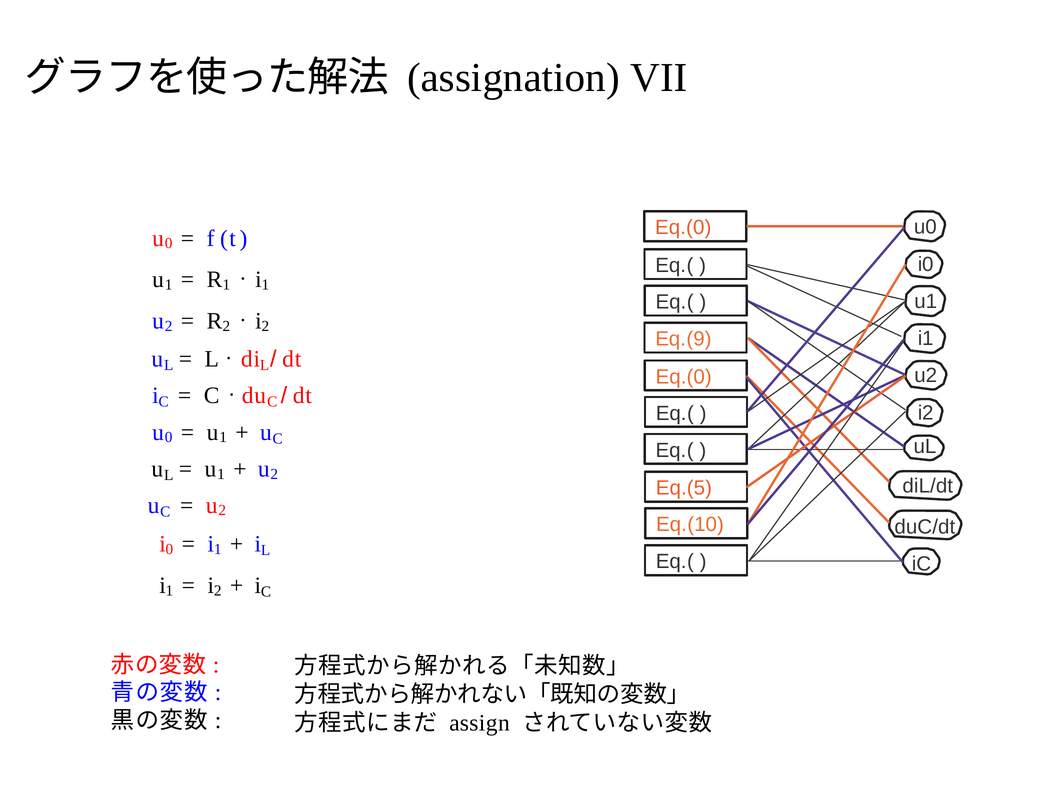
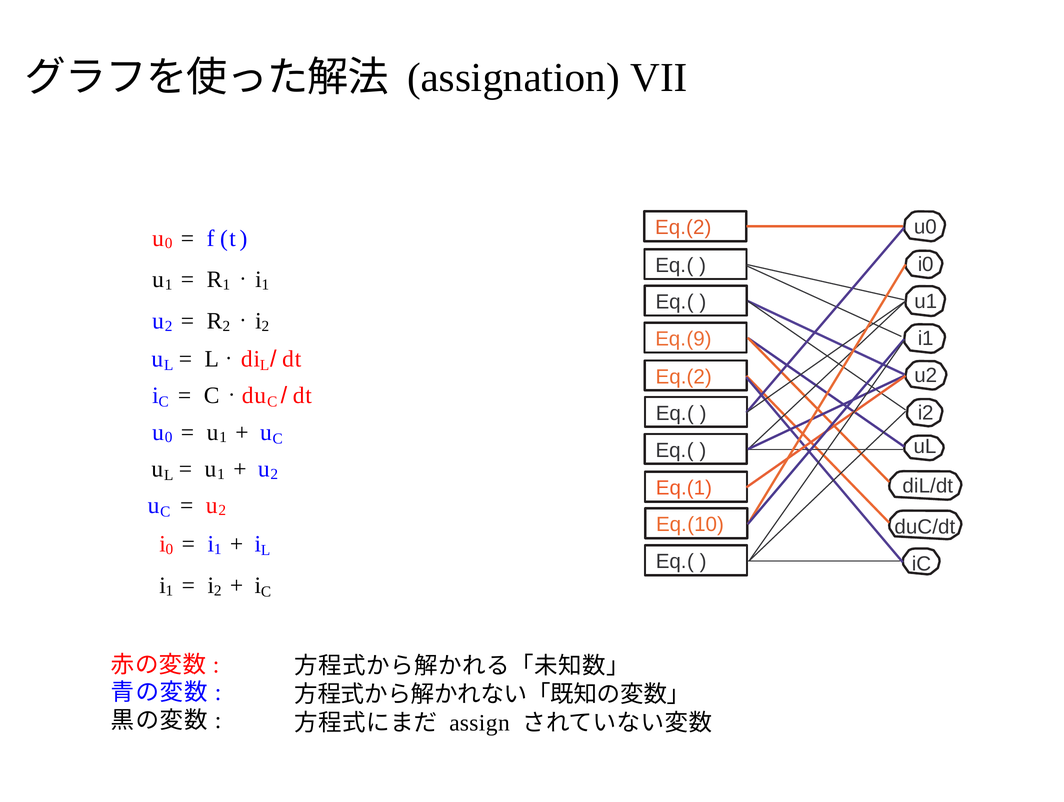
Eq.(0: Eq.(0 -> Eq.(2 (683, 228)
Eq.(0: Eq.(0 -> Eq.(2 (684, 377)
Eq.(5: Eq.(5 -> Eq.(1 (684, 488)
